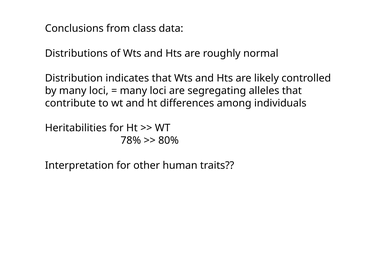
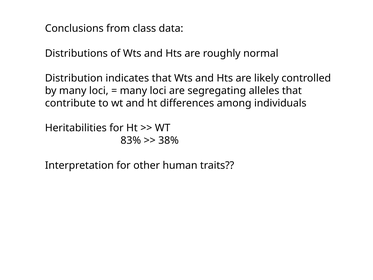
78%: 78% -> 83% (131, 140)
80%: 80% -> 38% (169, 140)
